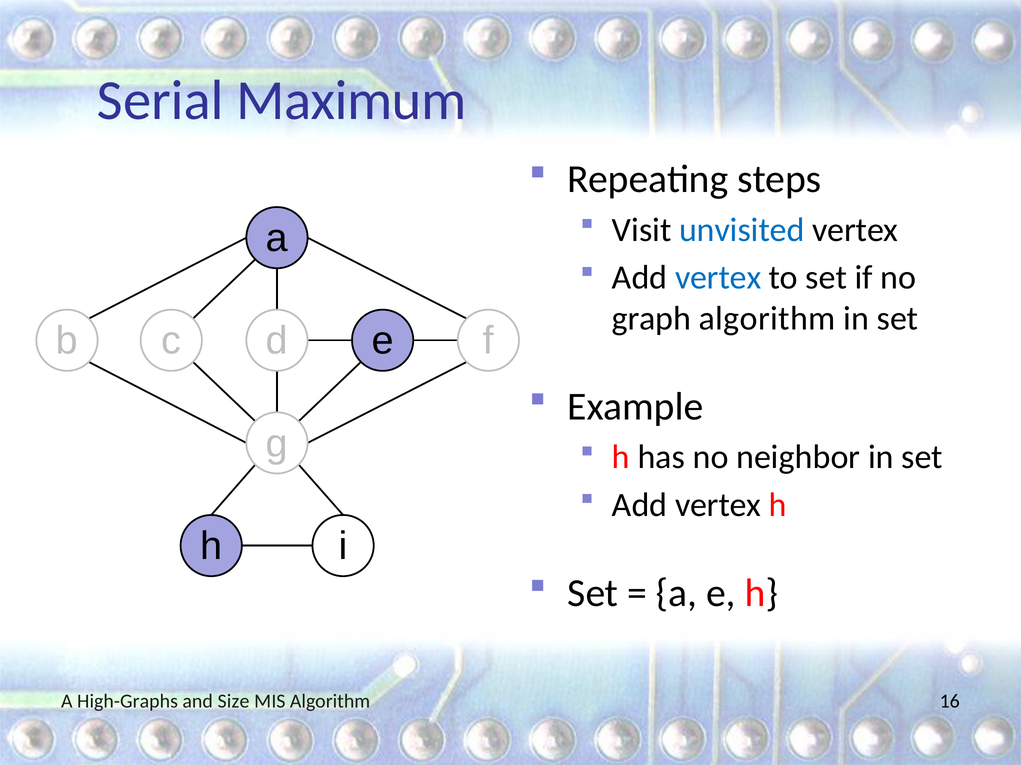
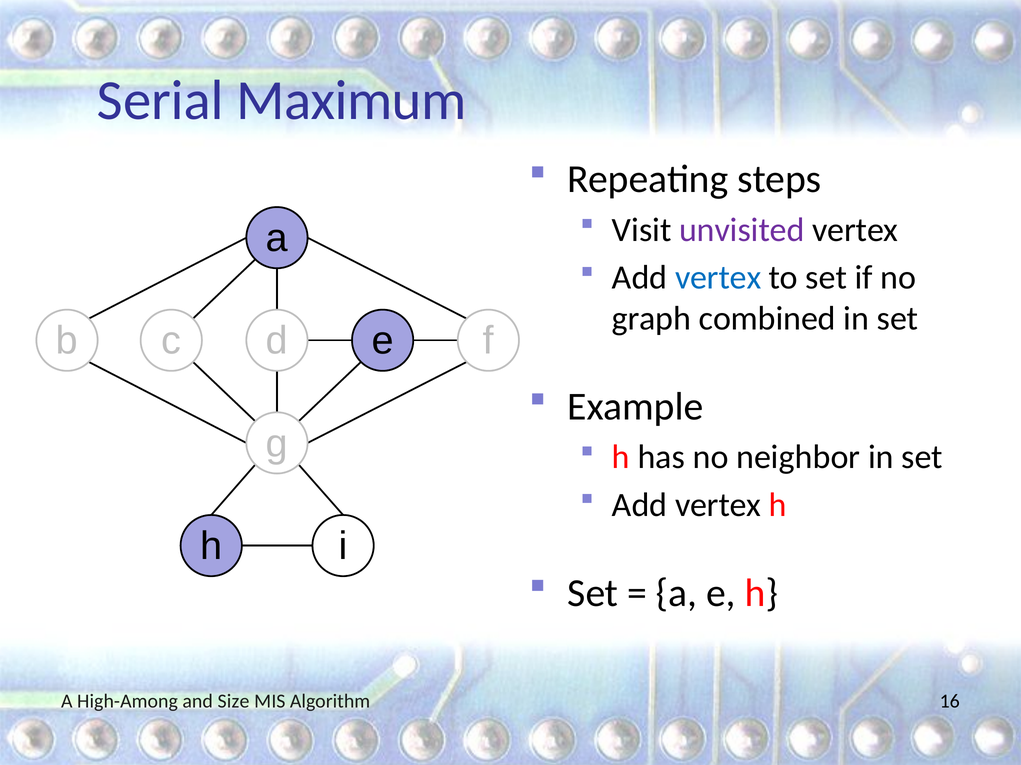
unvisited colour: blue -> purple (742, 230)
graph algorithm: algorithm -> combined (767, 319)
High-Graphs: High-Graphs -> High-Among (128, 702)
